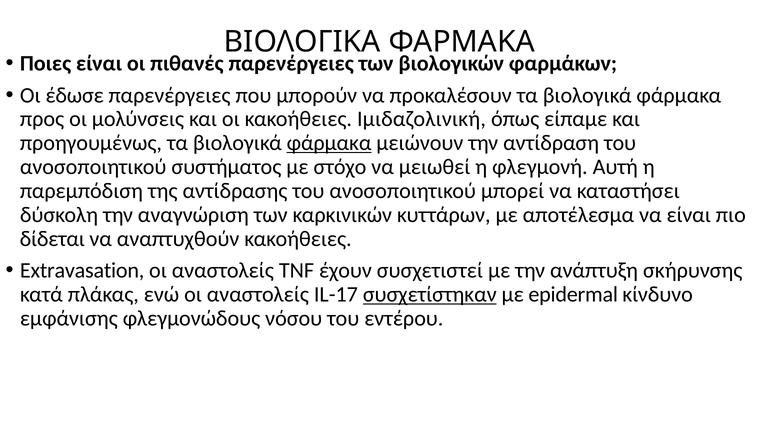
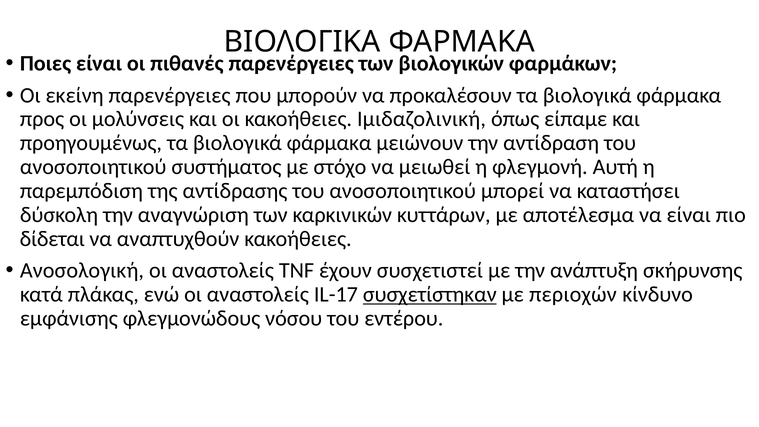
έδωσε: έδωσε -> εκείνη (75, 95)
φάρμακα underline: present -> none (329, 143)
Extravasation: Extravasation -> Ανοσολογική (82, 270)
epidermal: epidermal -> περιοχών (573, 294)
